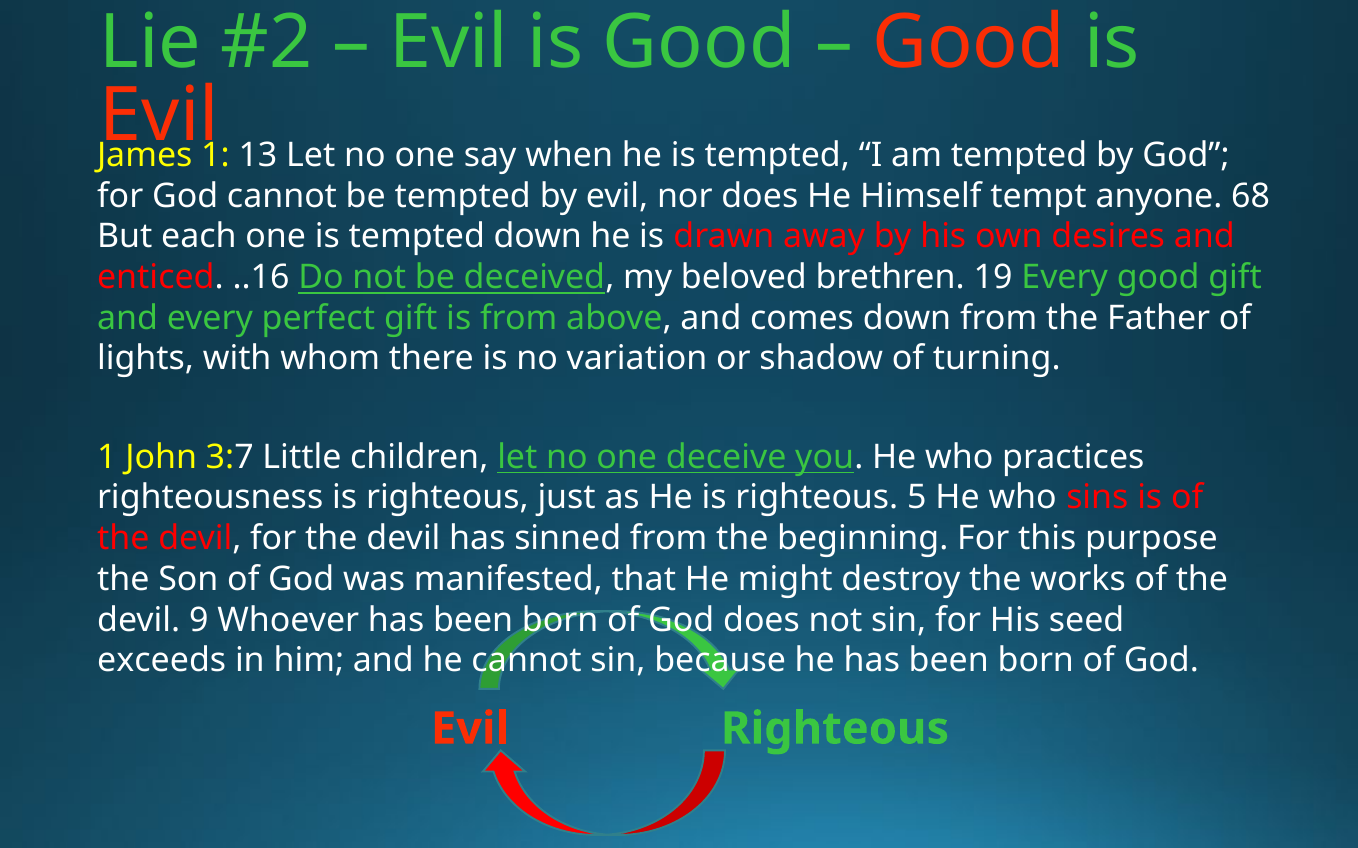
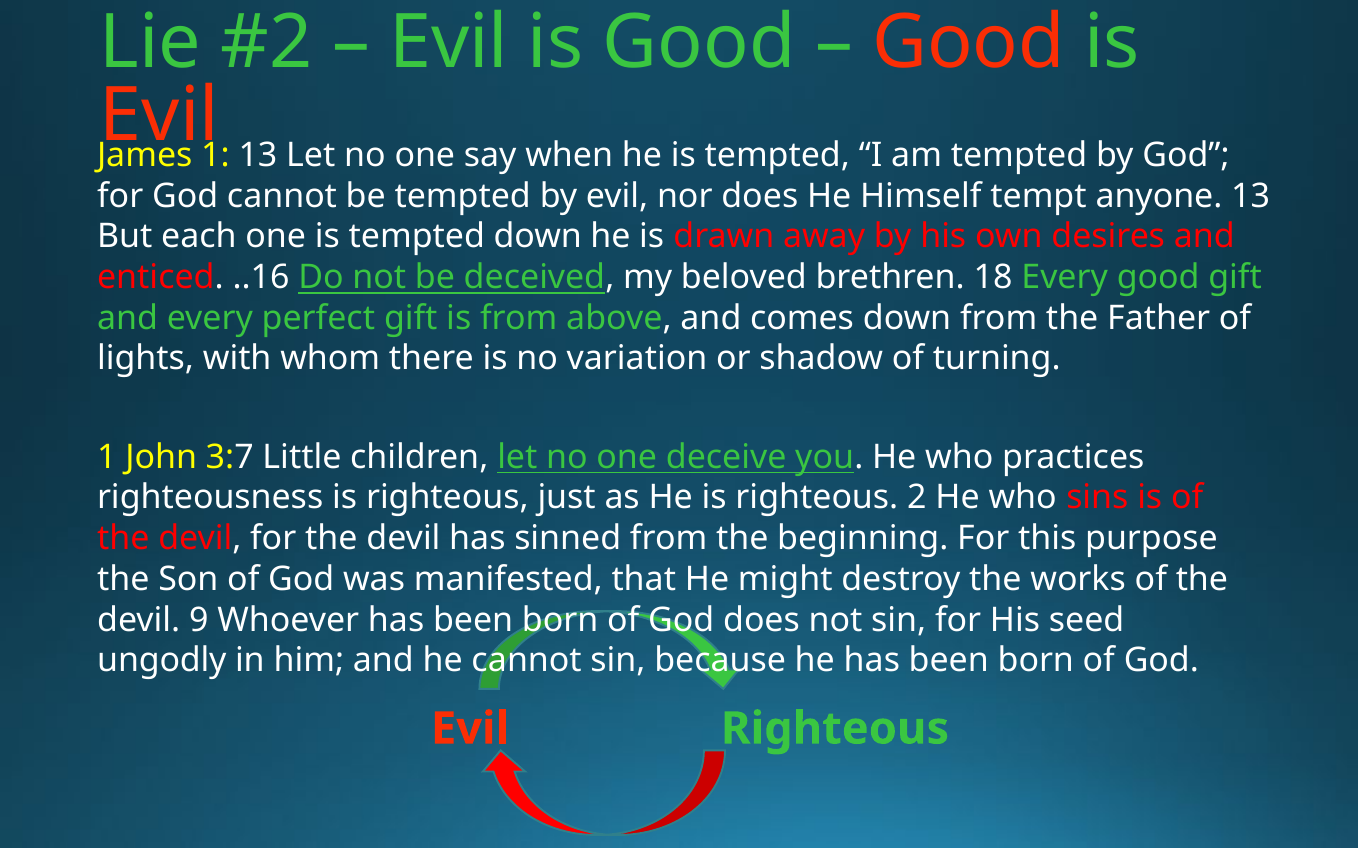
anyone 68: 68 -> 13 (1251, 196)
19: 19 -> 18 (993, 278)
5: 5 -> 2 (917, 498)
exceeds: exceeds -> ungodly (162, 661)
